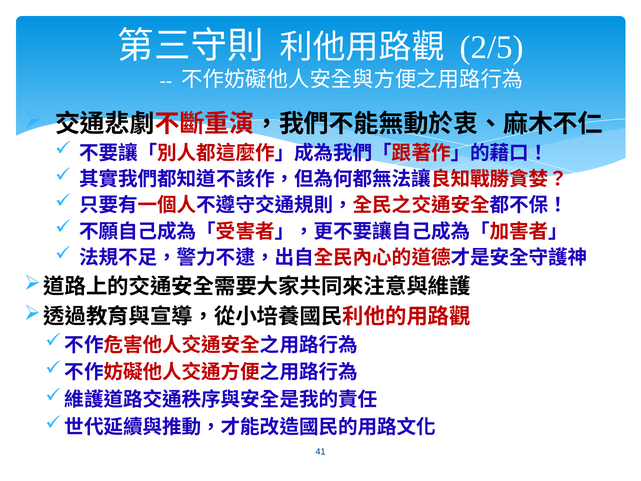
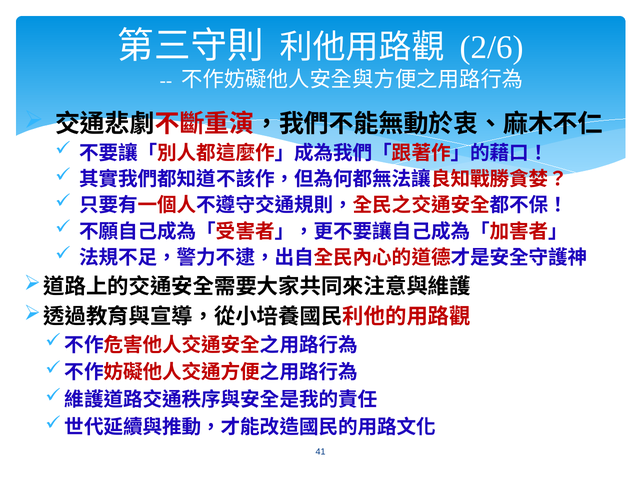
2/5: 2/5 -> 2/6 (492, 47)
